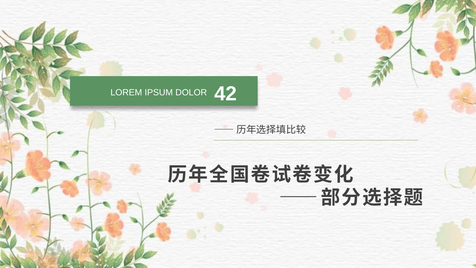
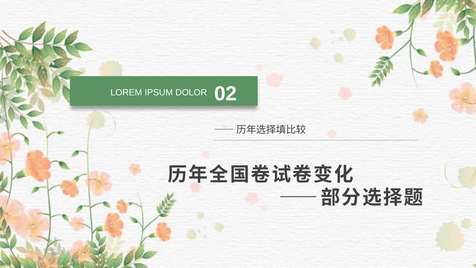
42: 42 -> 02 (225, 94)
